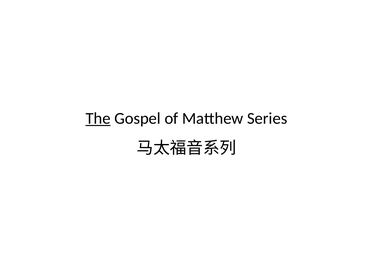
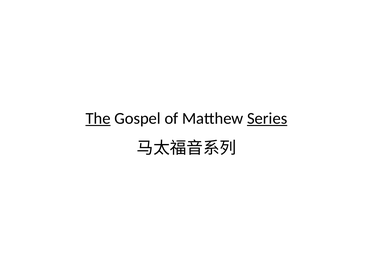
Series underline: none -> present (267, 119)
